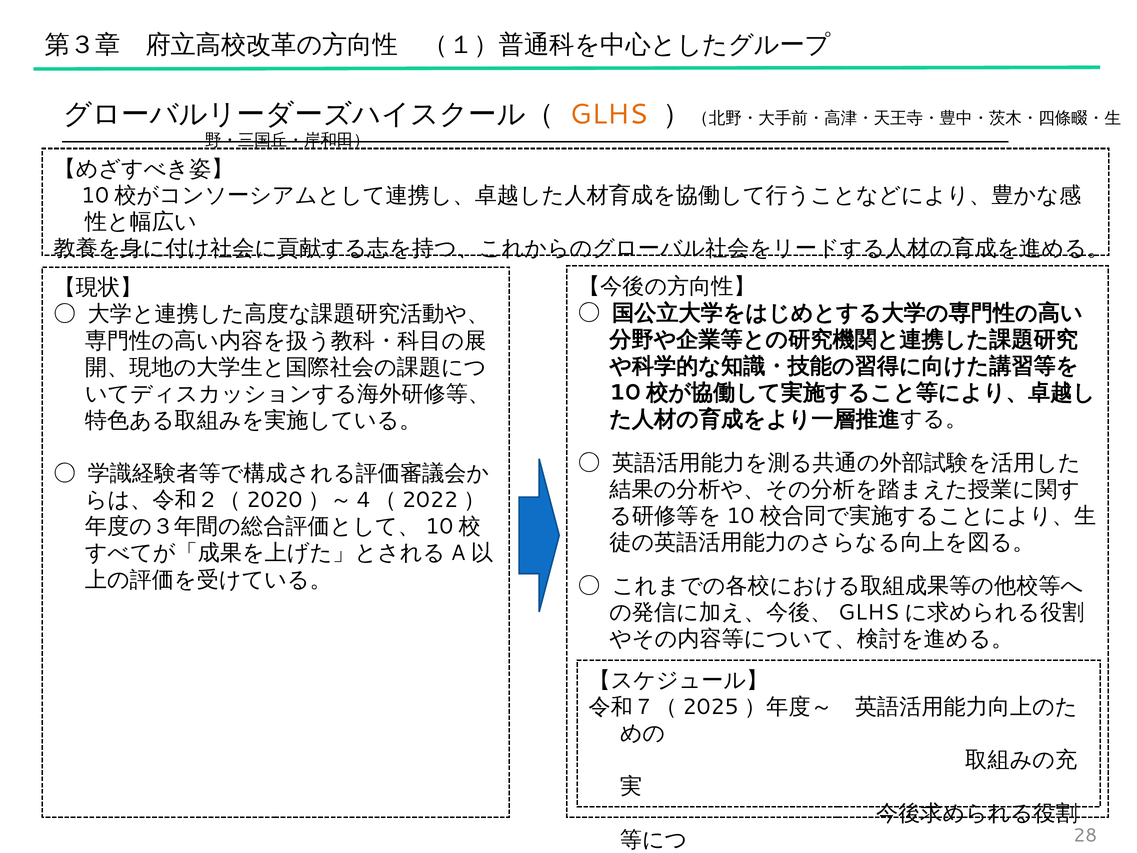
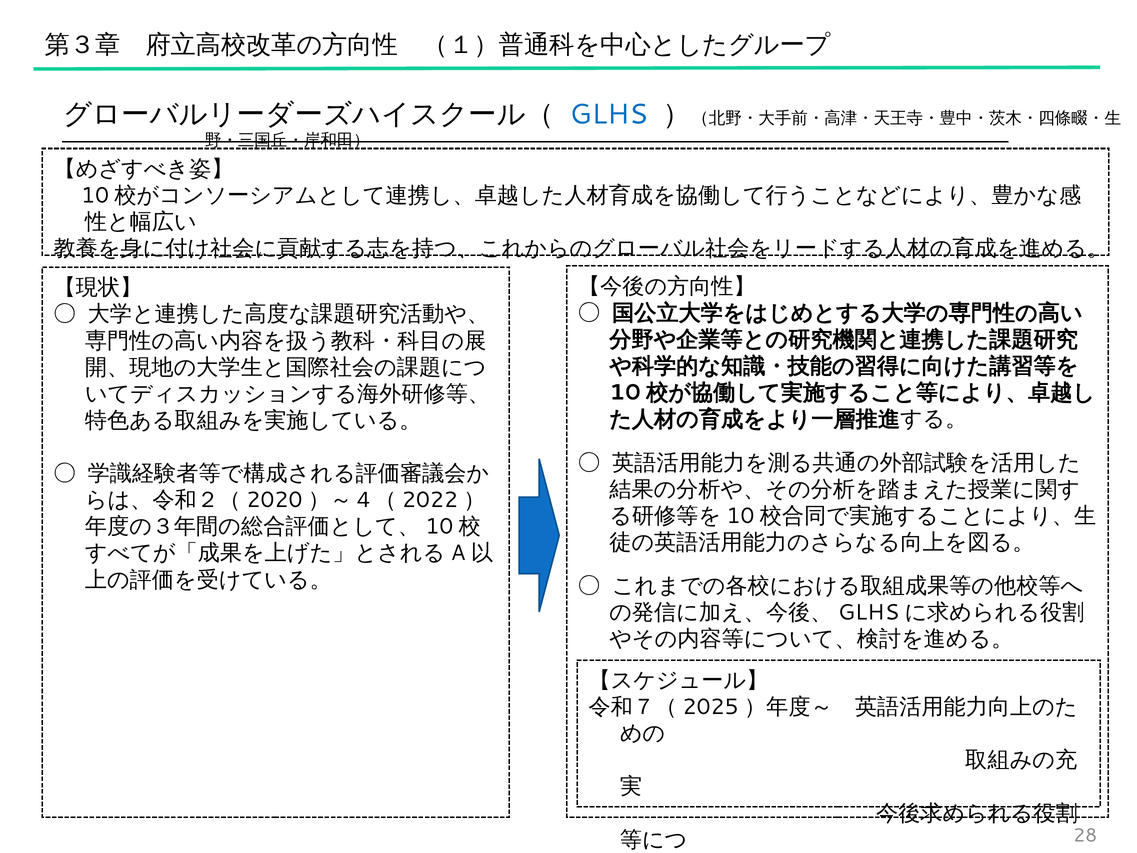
GLHS colour: orange -> blue (609, 114)
